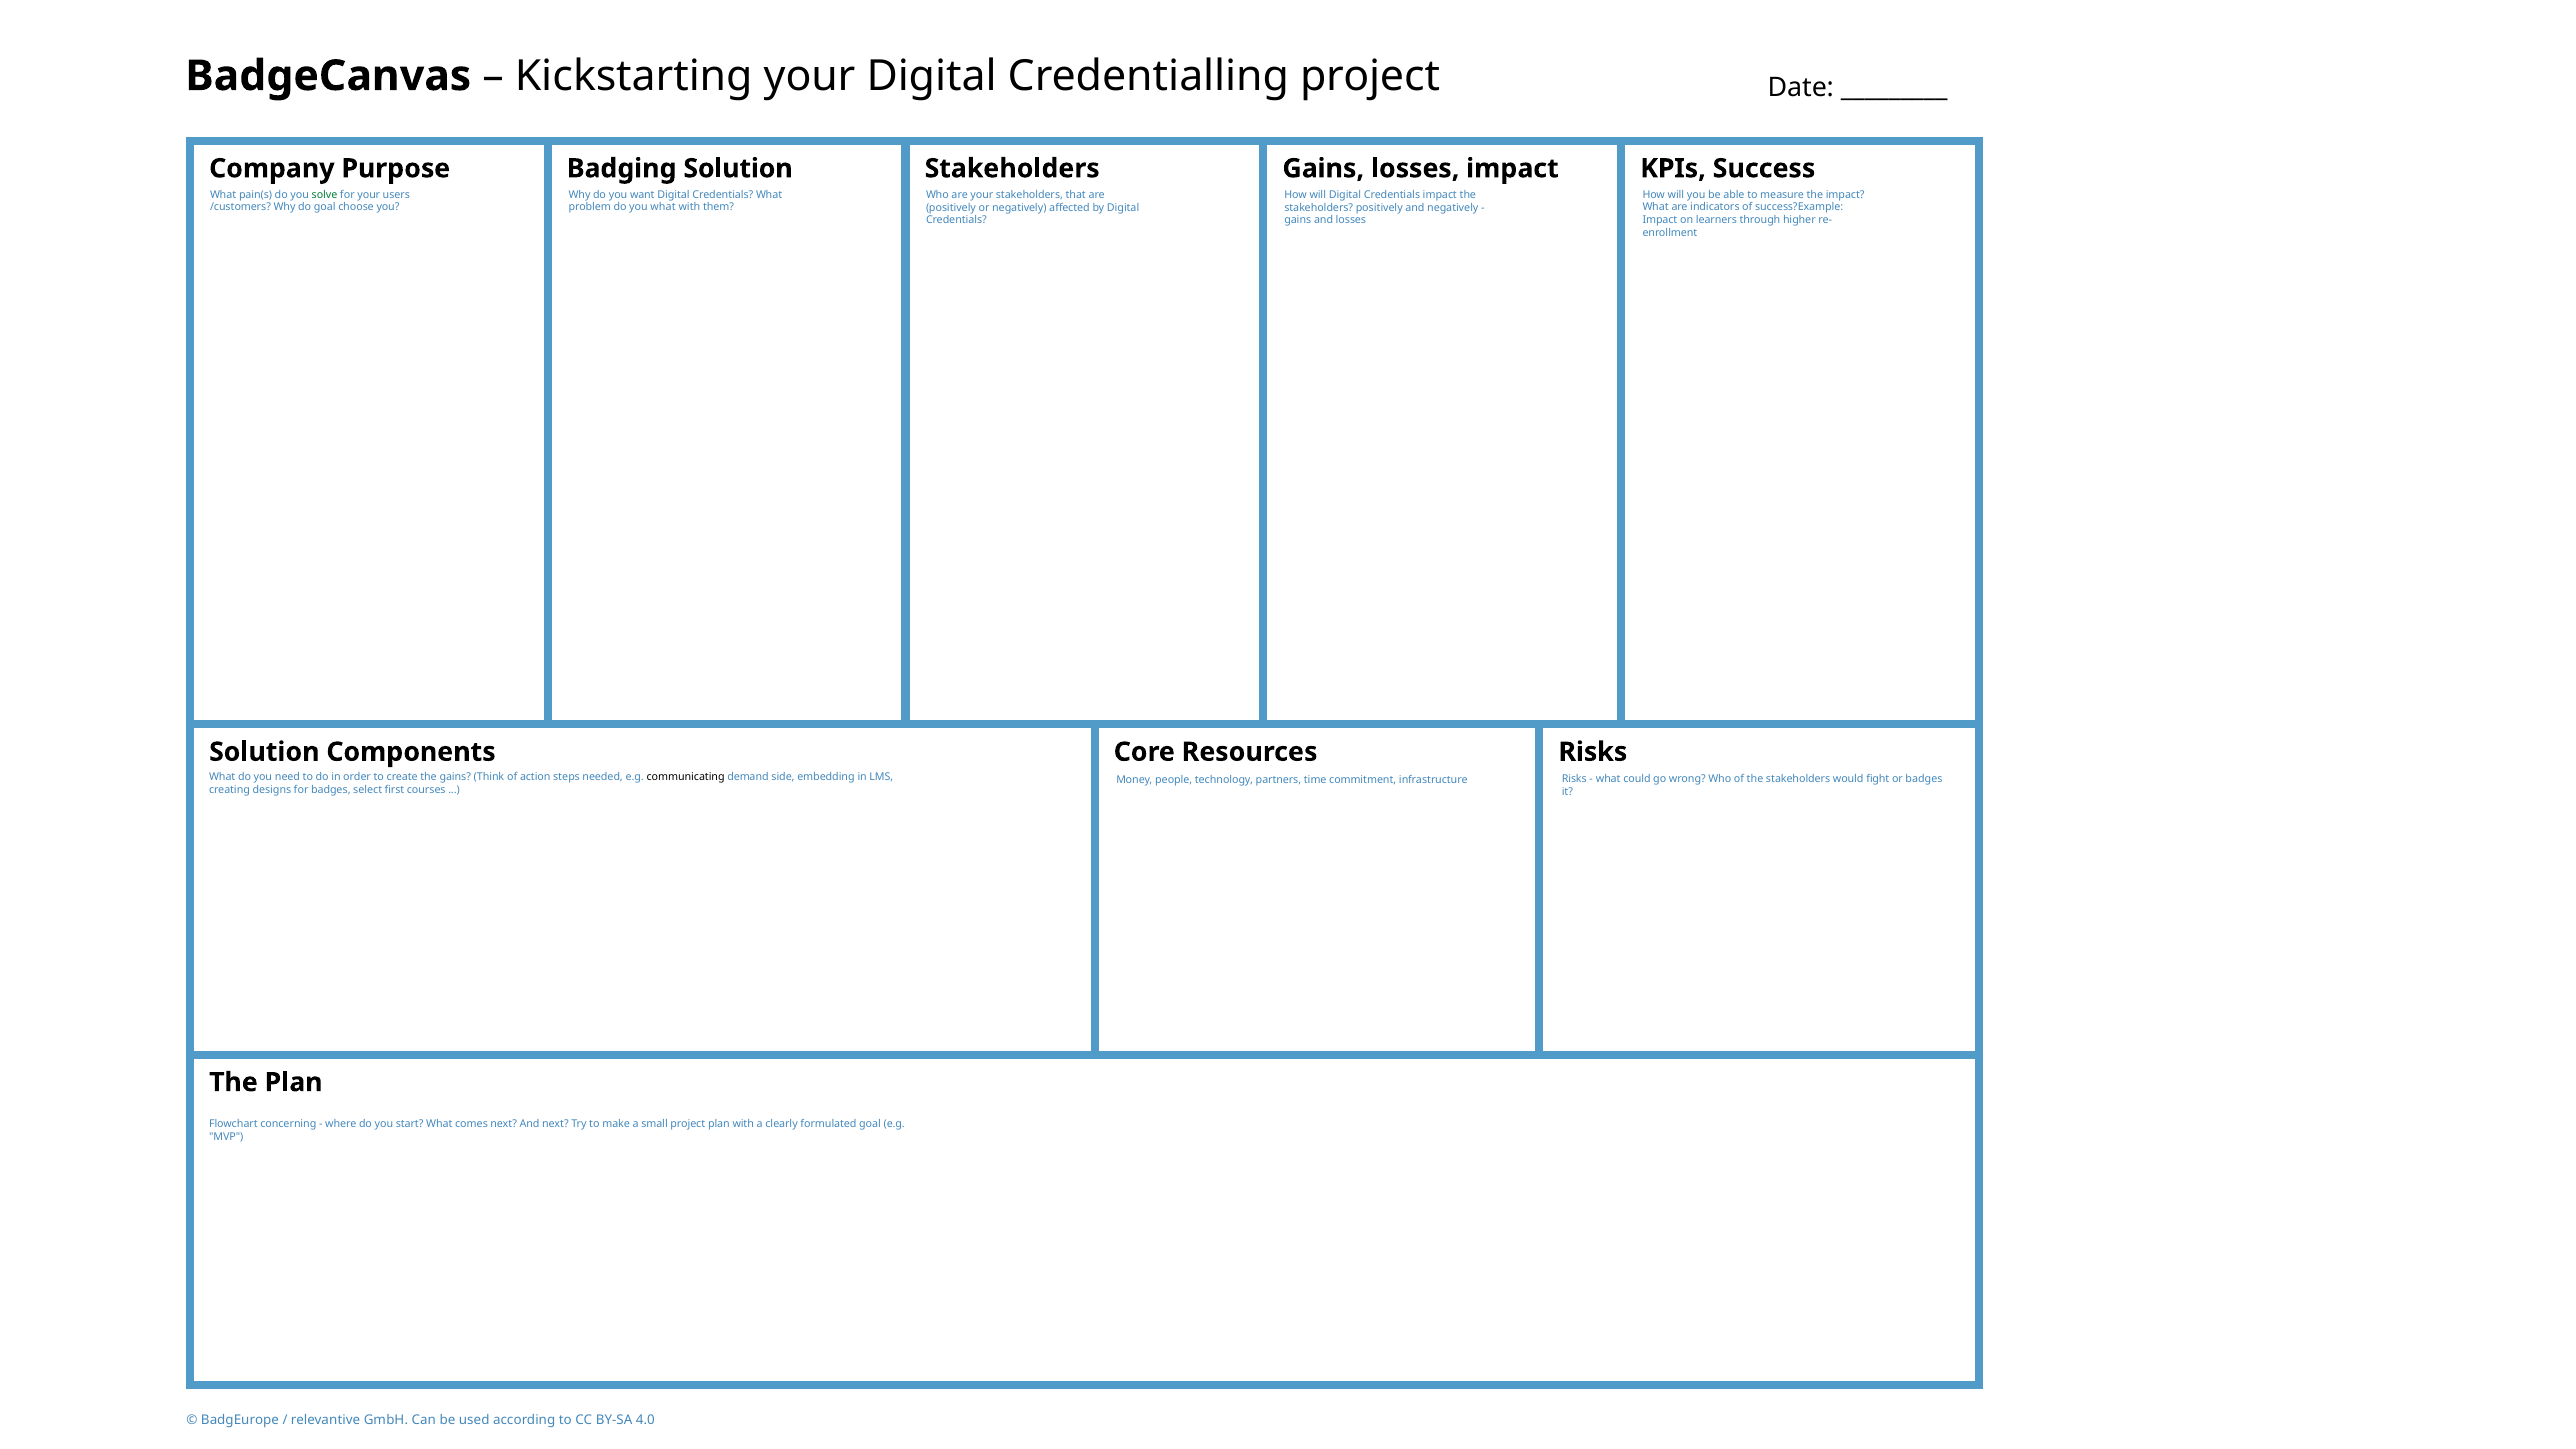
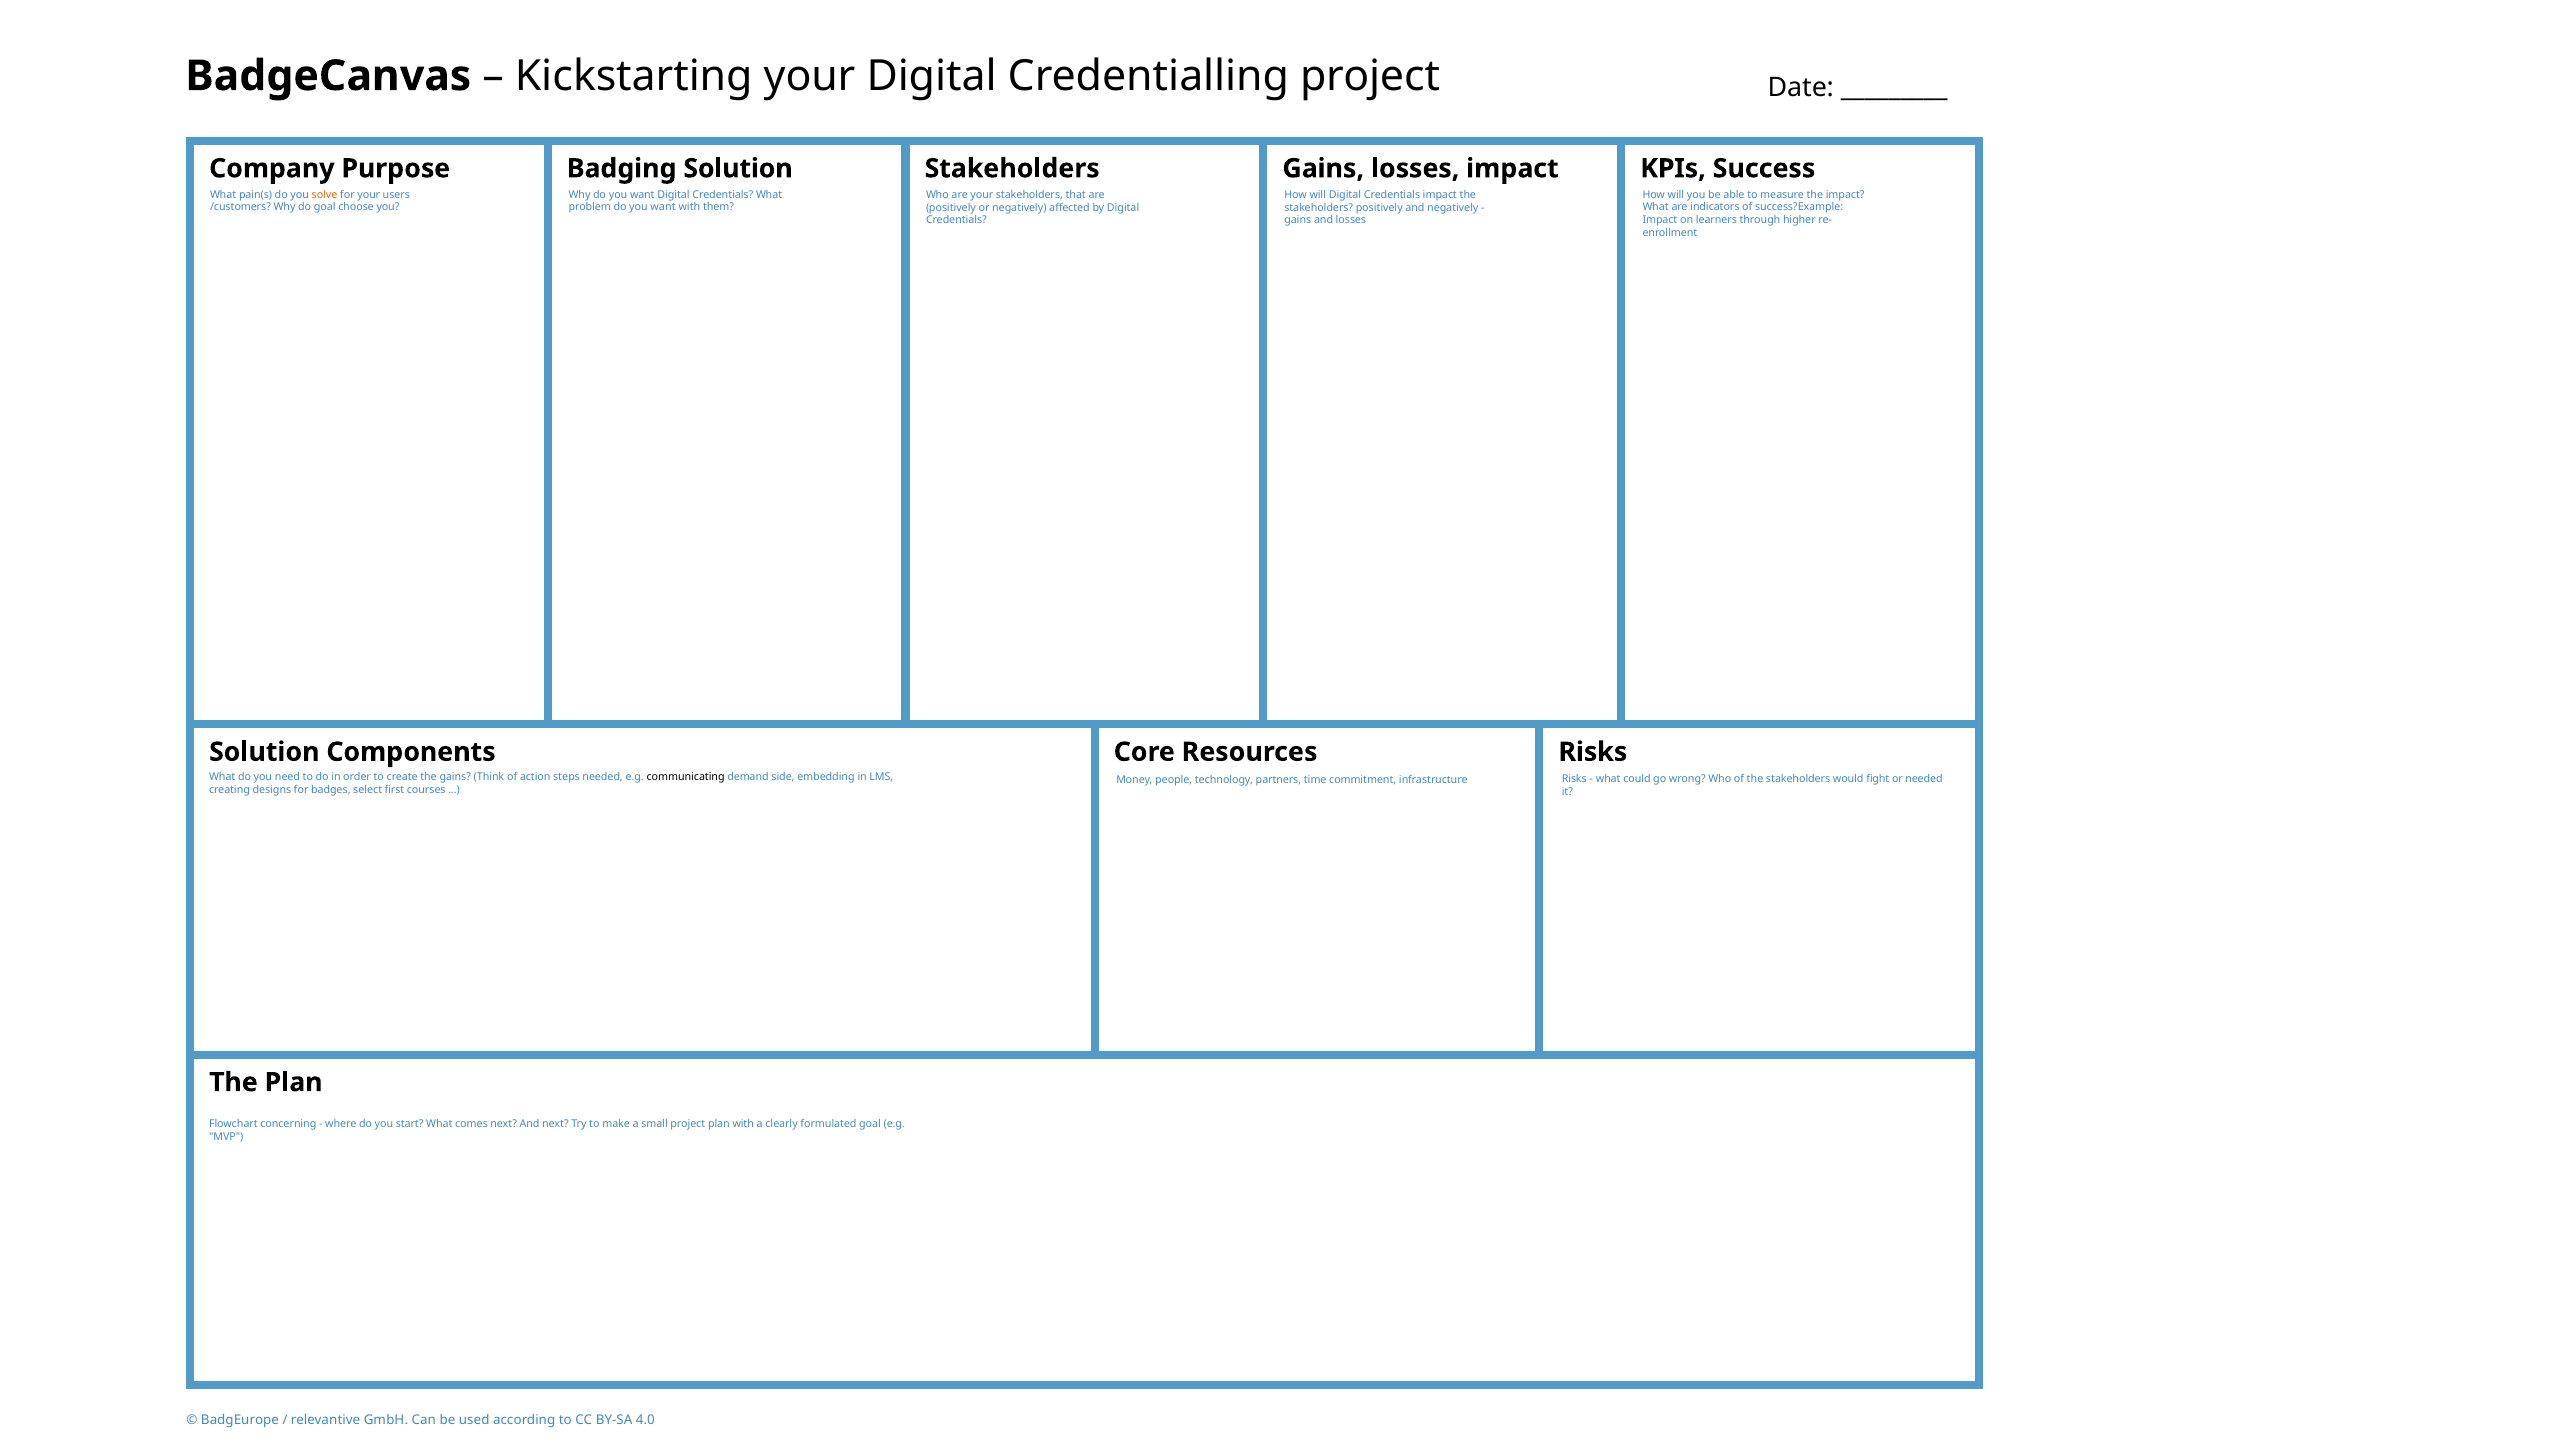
solve colour: green -> orange (325, 195)
problem do you what: what -> want (663, 207)
or badges: badges -> needed (1924, 779)
